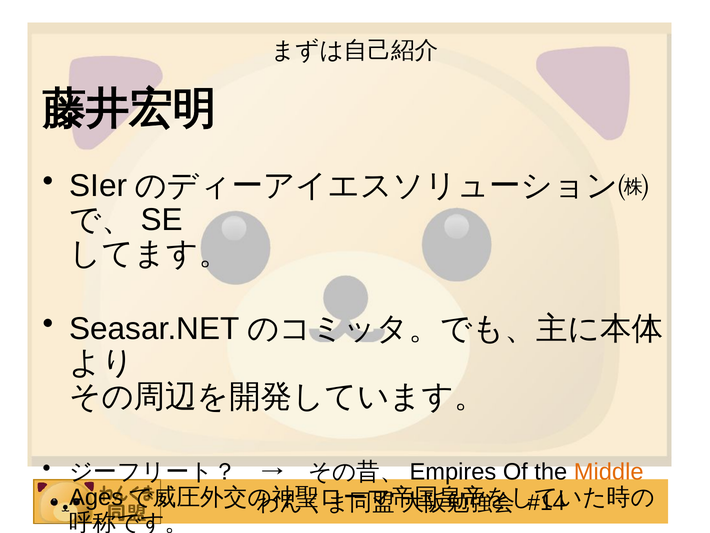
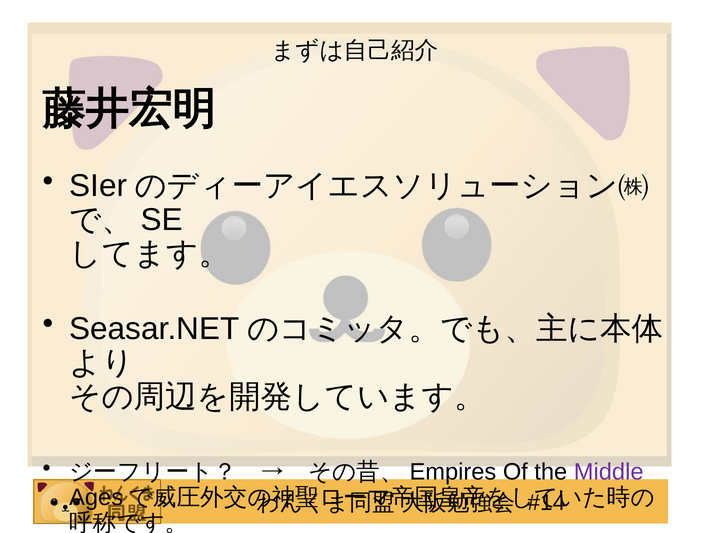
Middle colour: orange -> purple (609, 471)
